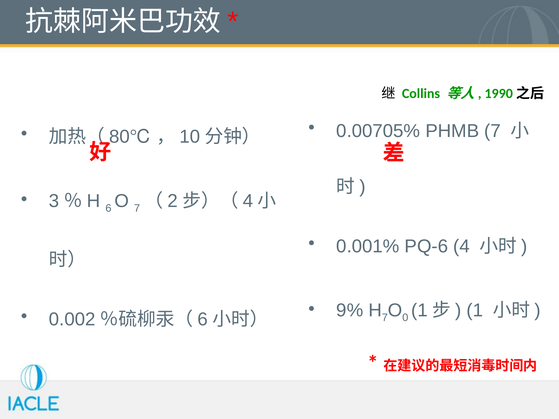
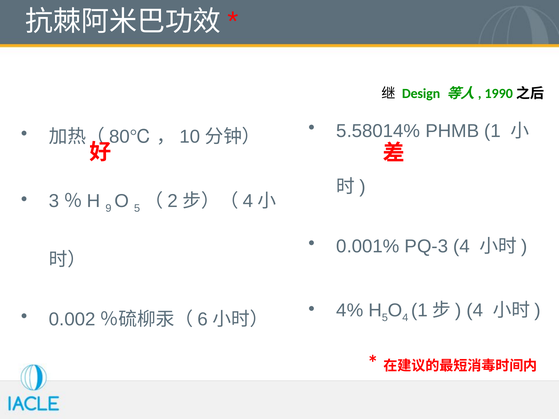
Collins: Collins -> Design (421, 94)
0.00705%: 0.00705% -> 5.58014% (378, 131)
PHMB 7: 7 -> 1 (493, 131)
6: 6 -> 9 (108, 208)
O 7: 7 -> 5 (137, 208)
PQ-6: PQ-6 -> PQ-3 (426, 246)
9%: 9% -> 4% (350, 311)
7: 7 -> 5 (385, 318)
O 0: 0 -> 4 (405, 318)
1: 1 -> 4 (475, 311)
